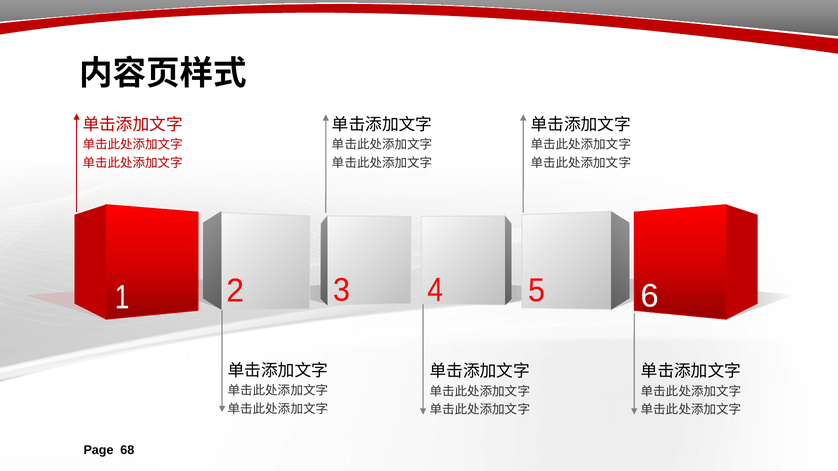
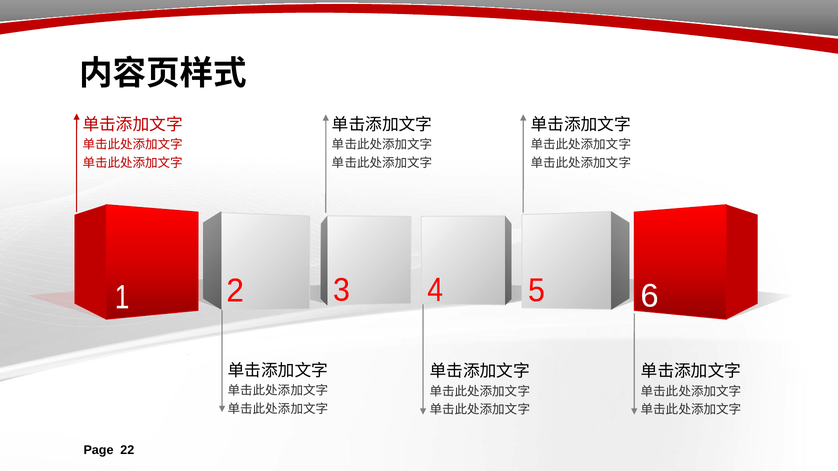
68: 68 -> 22 (127, 450)
